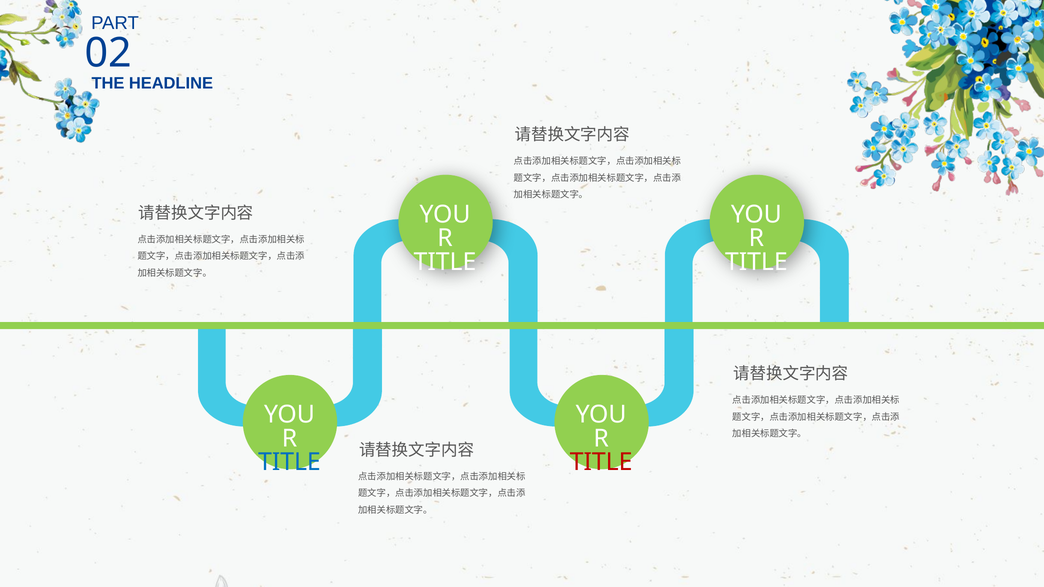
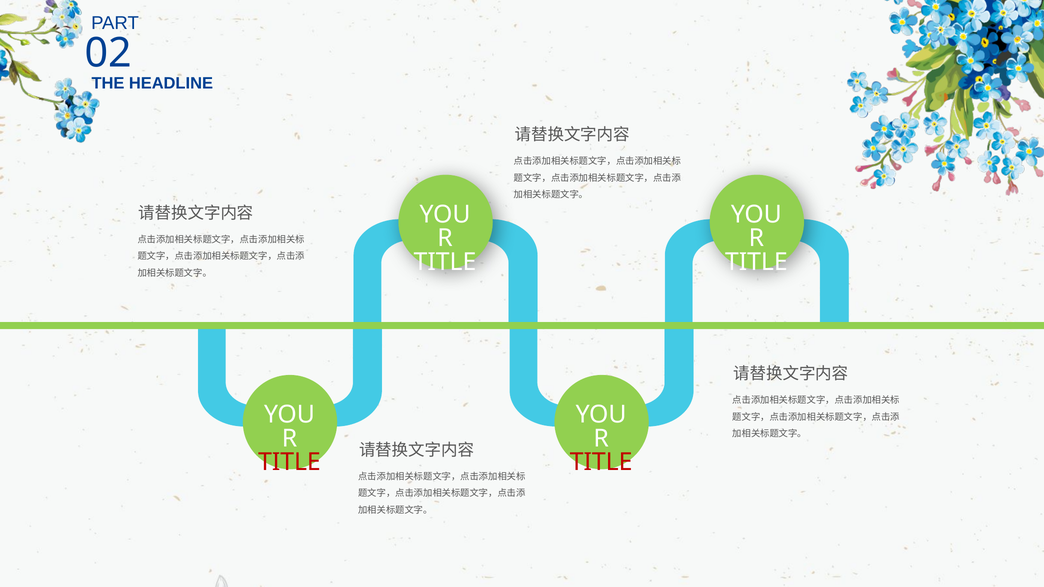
TITLE colour: blue -> red (289, 462)
